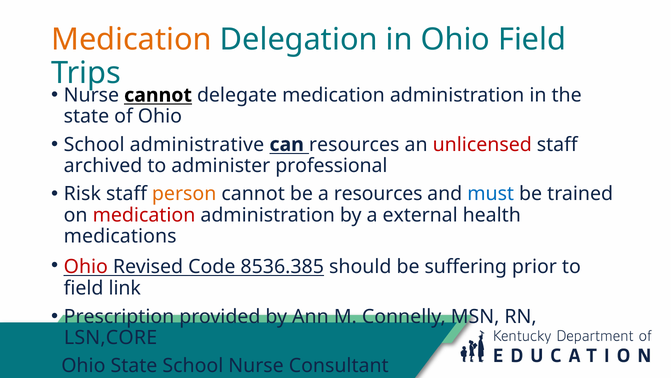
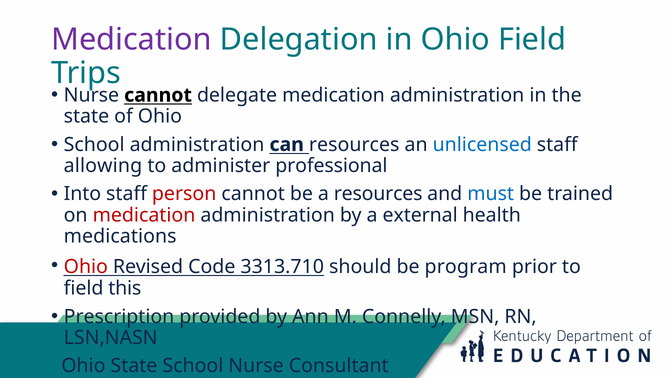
Medication colour: orange -> purple (131, 40)
School administrative: administrative -> administration (197, 144)
unlicensed colour: red -> blue (482, 144)
archived: archived -> allowing (103, 165)
Risk: Risk -> Into (82, 194)
person colour: orange -> red (184, 194)
8536.385: 8536.385 -> 3313.710 (282, 266)
suffering: suffering -> program (466, 266)
link: link -> this (125, 288)
LSN,CORE: LSN,CORE -> LSN,NASN (111, 337)
